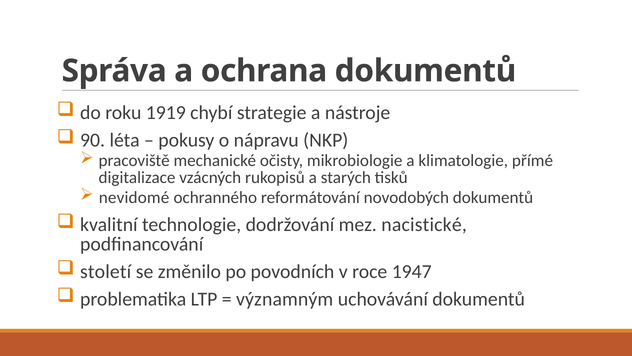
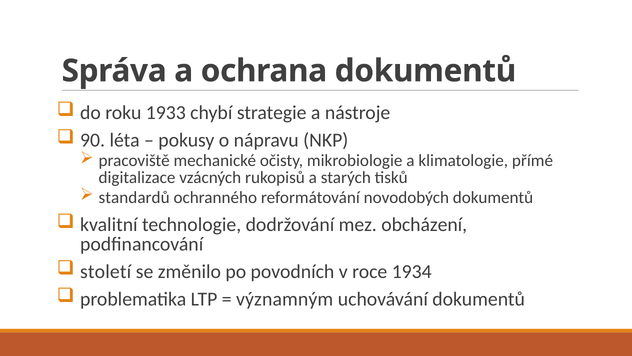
1919: 1919 -> 1933 (166, 113)
nevidomé: nevidomé -> standardů (134, 197)
nacistické: nacistické -> obcházení (424, 225)
1947: 1947 -> 1934 (412, 271)
